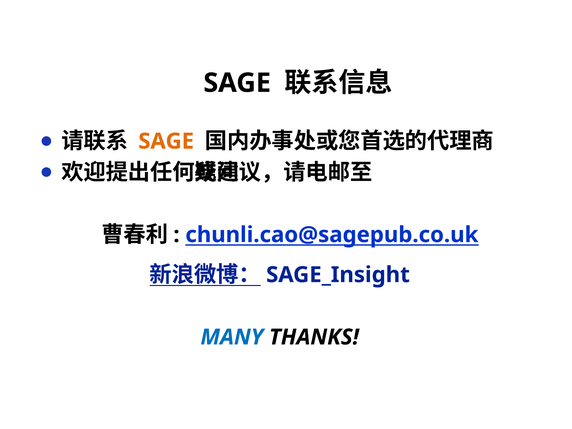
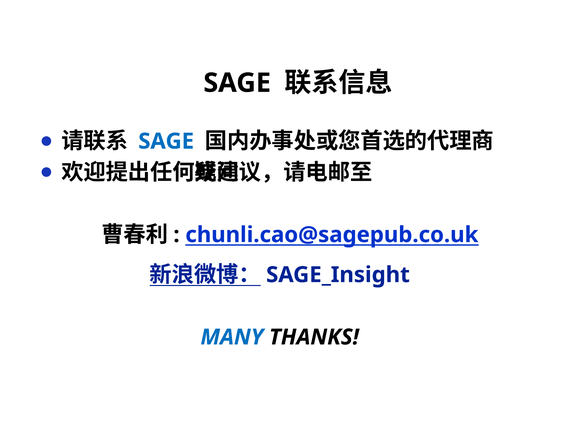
SAGE colour: orange -> blue (166, 141)
